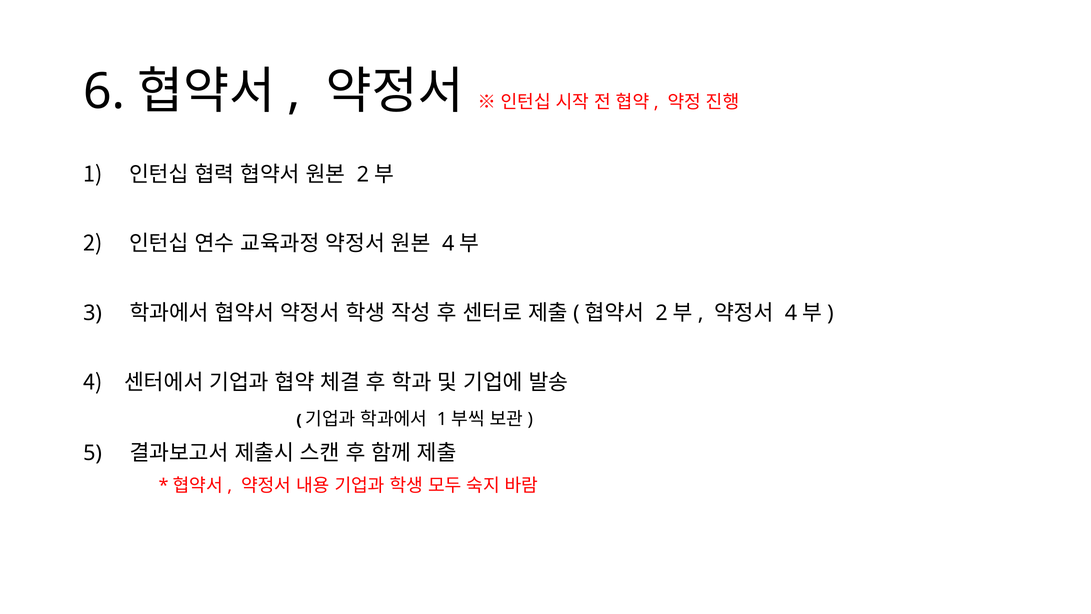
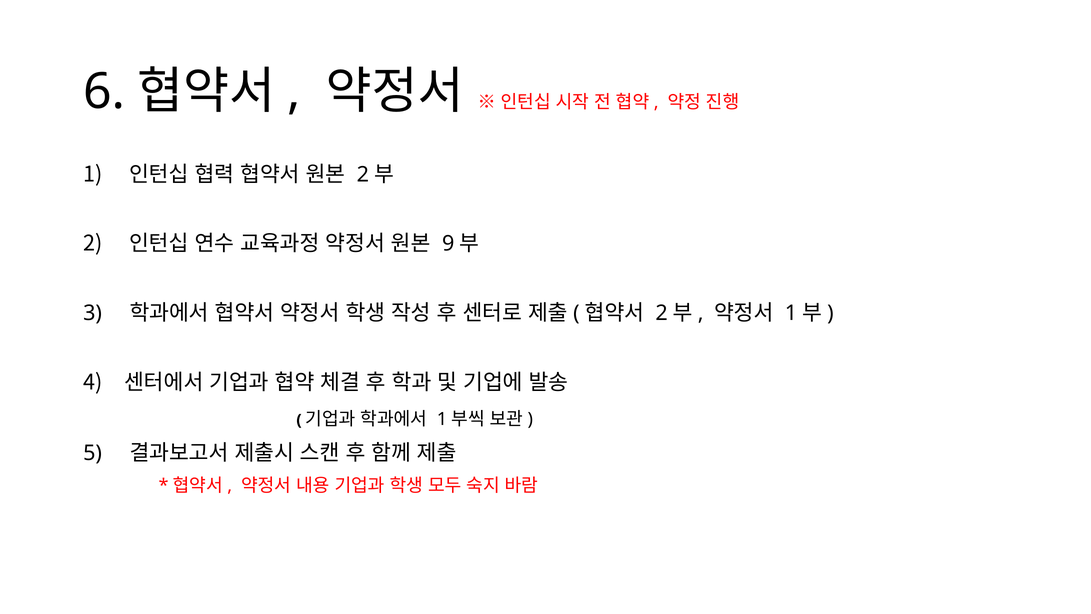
4: 4 -> 9 (448, 244)
4: 4 -> 1 (791, 313)
